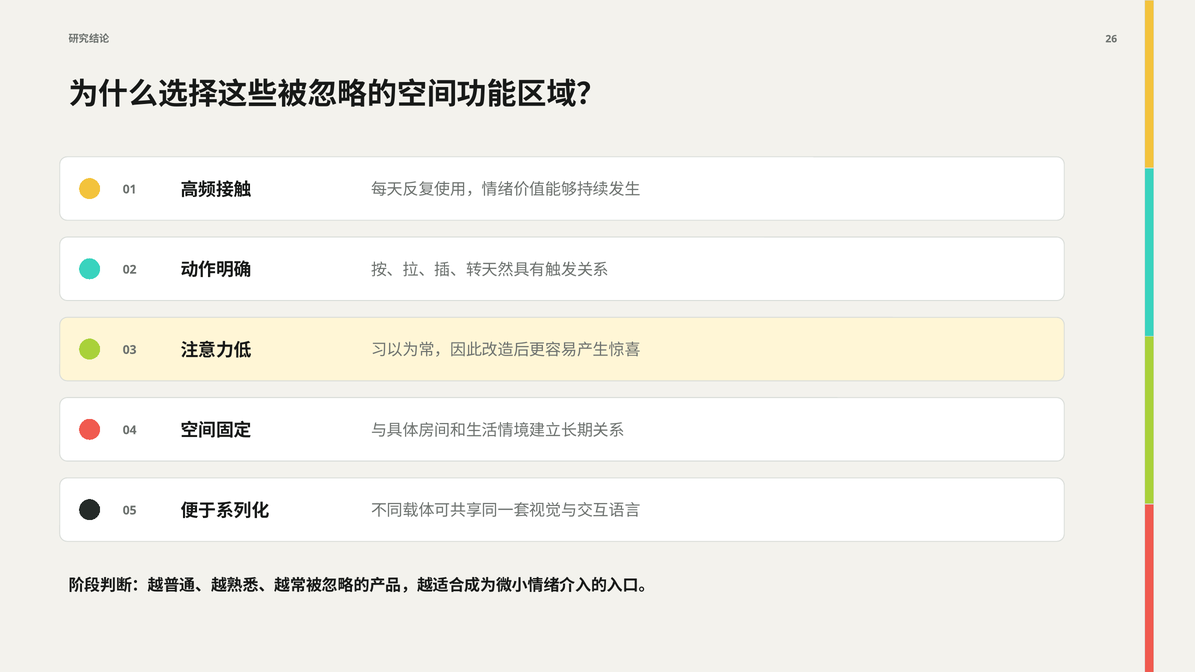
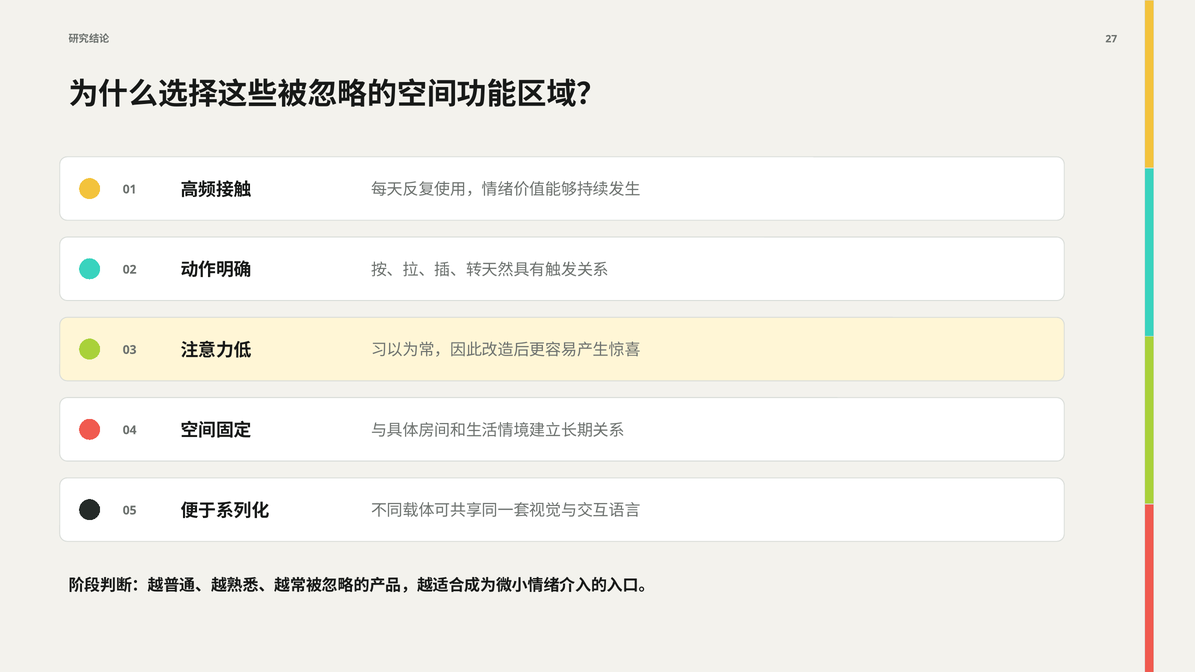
26: 26 -> 27 (1111, 39)
